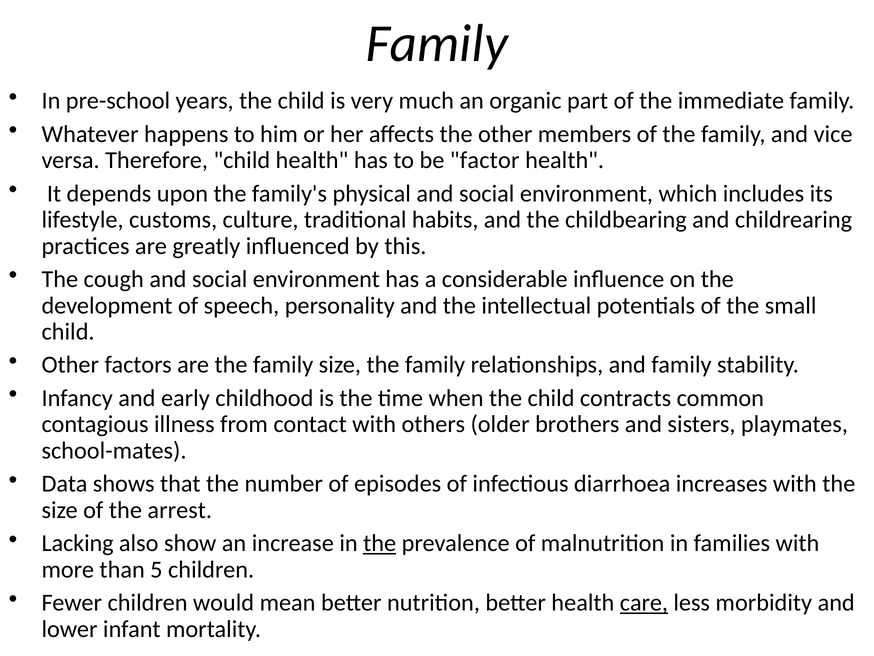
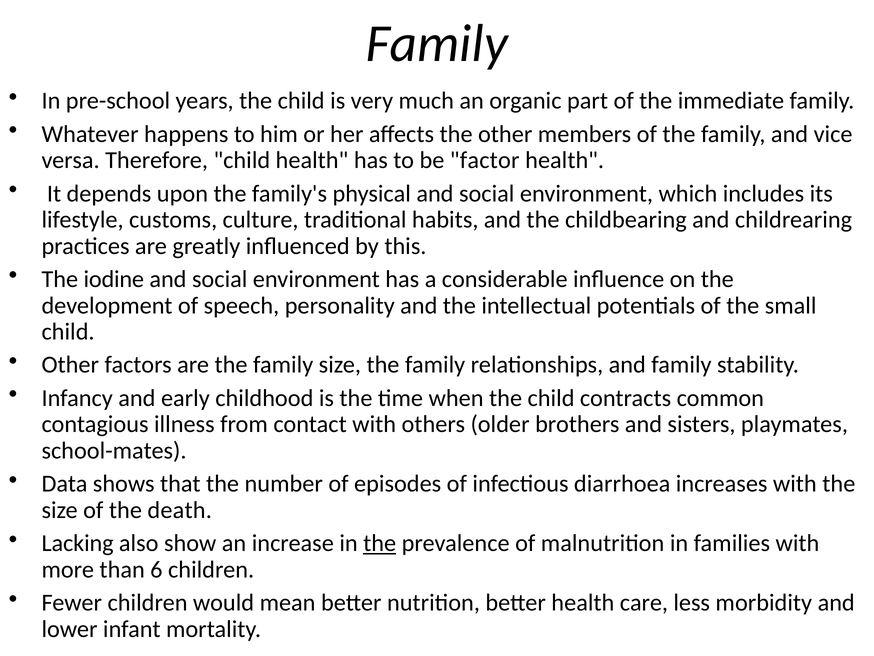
cough: cough -> iodine (114, 279)
arrest: arrest -> death (180, 510)
5: 5 -> 6 (156, 569)
care underline: present -> none (644, 602)
